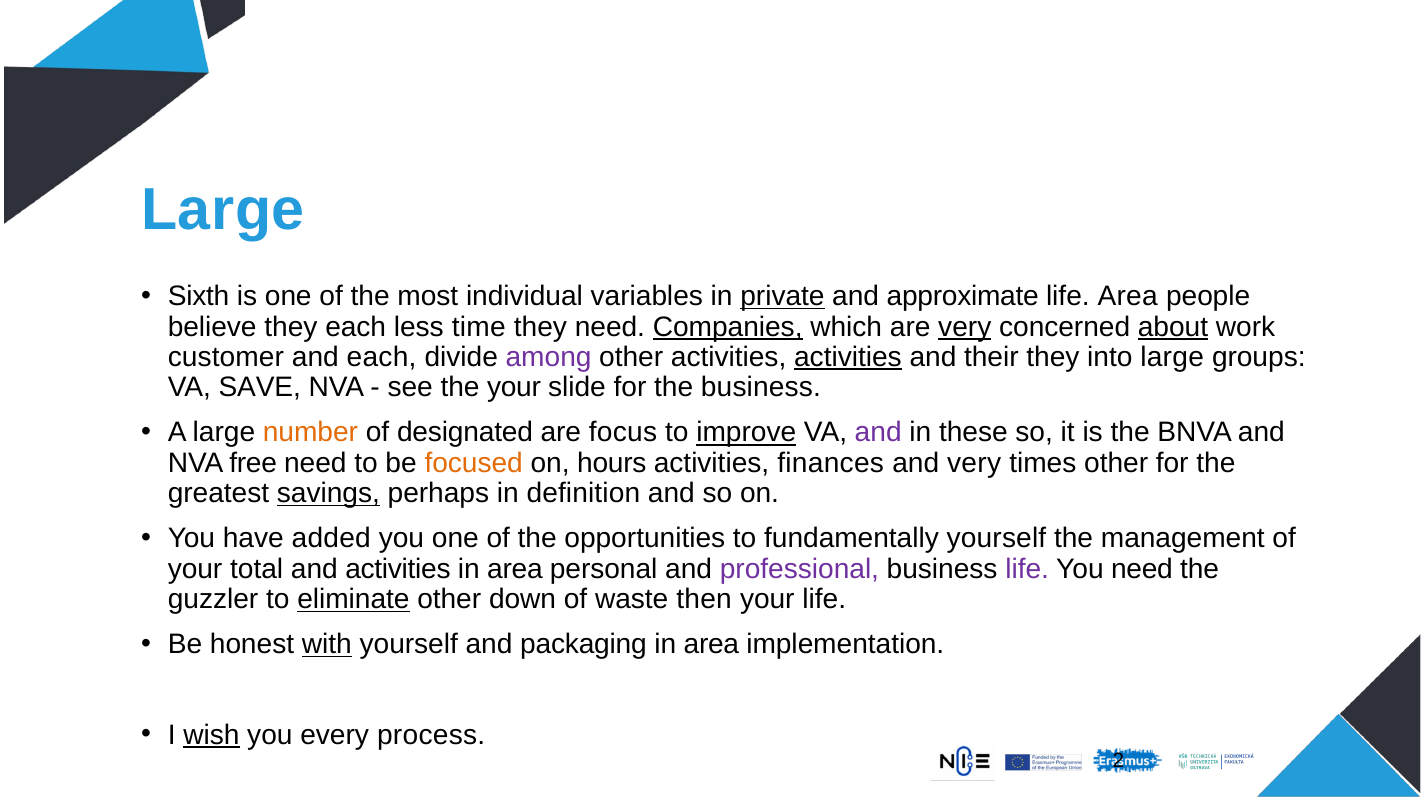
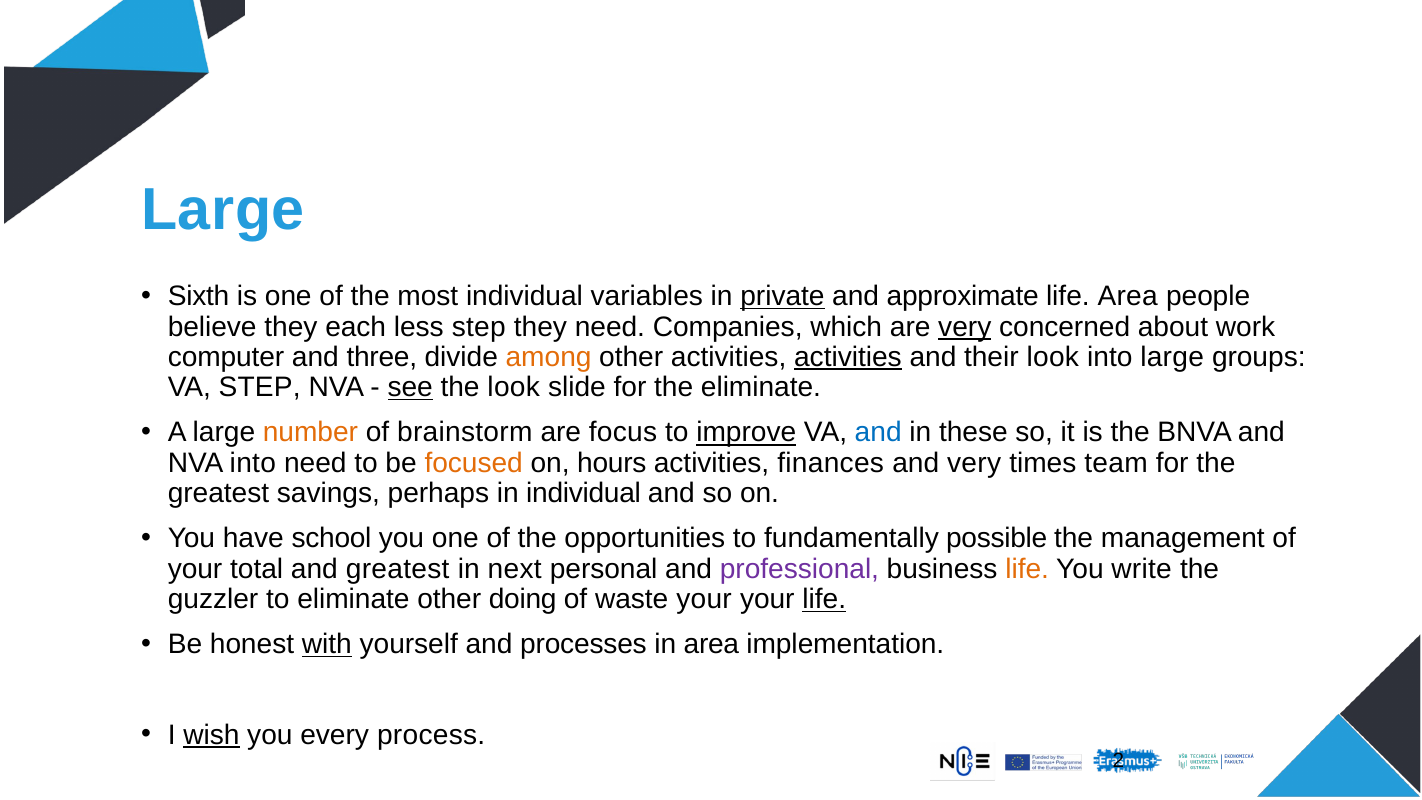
less time: time -> step (479, 327)
Companies underline: present -> none (728, 327)
about underline: present -> none (1173, 327)
customer: customer -> computer (226, 357)
and each: each -> three (382, 357)
among colour: purple -> orange (549, 357)
their they: they -> look (1053, 357)
VA SAVE: SAVE -> STEP (260, 387)
see underline: none -> present (410, 387)
the your: your -> look (514, 387)
the business: business -> eliminate (761, 387)
designated: designated -> brainstorm (465, 433)
and colour: purple -> blue (878, 433)
NVA free: free -> into (253, 463)
times other: other -> team (1116, 463)
savings underline: present -> none (328, 493)
in definition: definition -> individual (584, 493)
added: added -> school (332, 538)
fundamentally yourself: yourself -> possible (997, 538)
and activities: activities -> greatest (398, 569)
area: area -> next (515, 569)
life colour: purple -> orange (1027, 569)
You need: need -> write (1142, 569)
eliminate underline: present -> none (353, 599)
down: down -> doing (523, 599)
waste then: then -> your (704, 599)
life underline: none -> present (824, 599)
packaging: packaging -> processes (583, 644)
